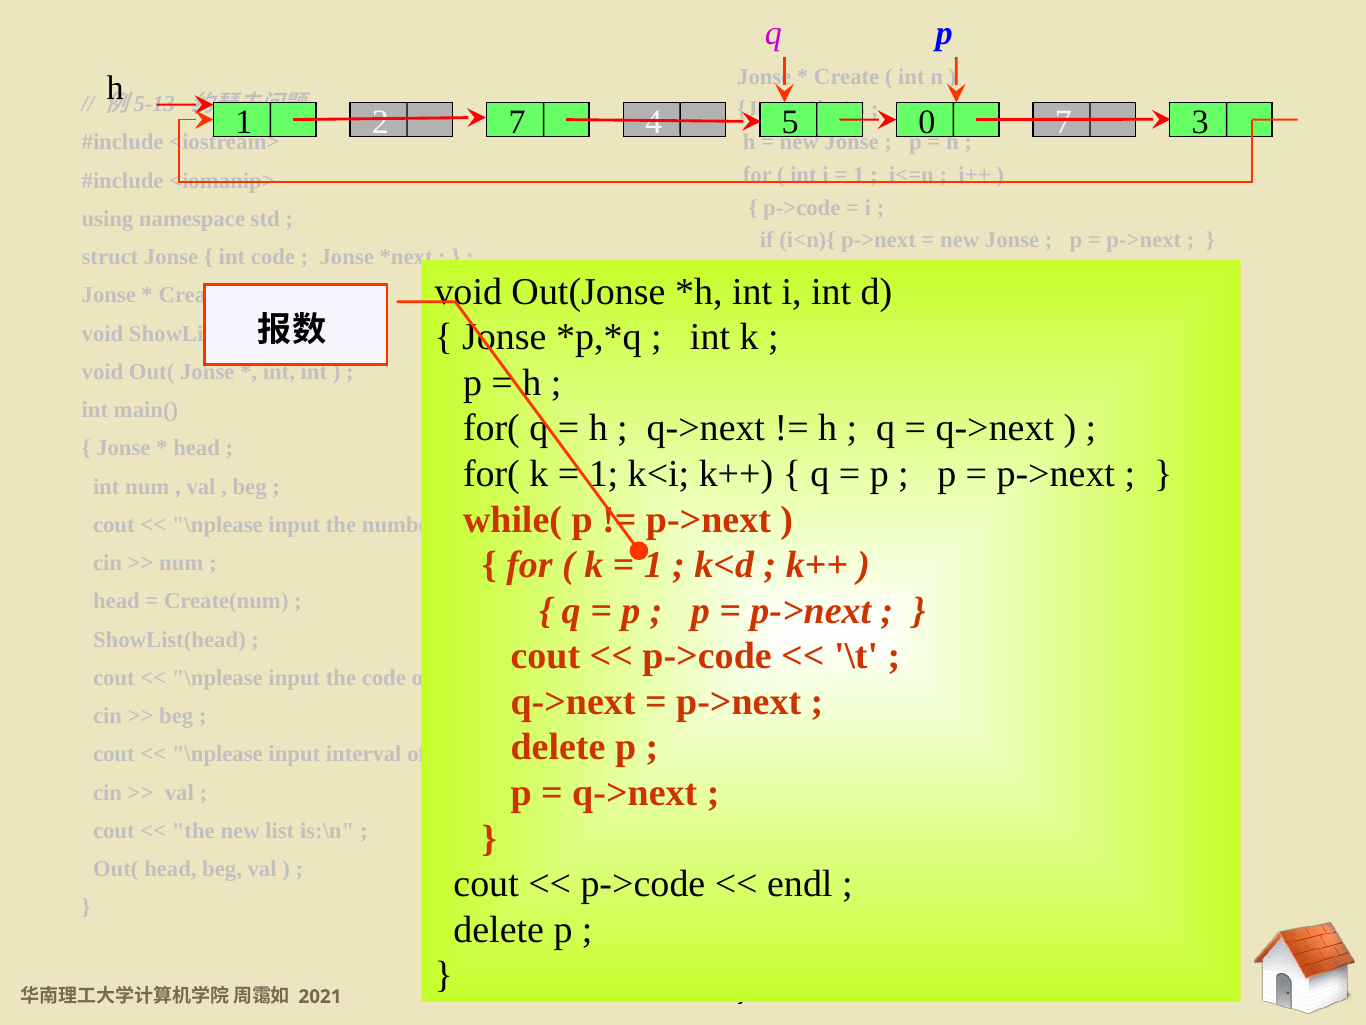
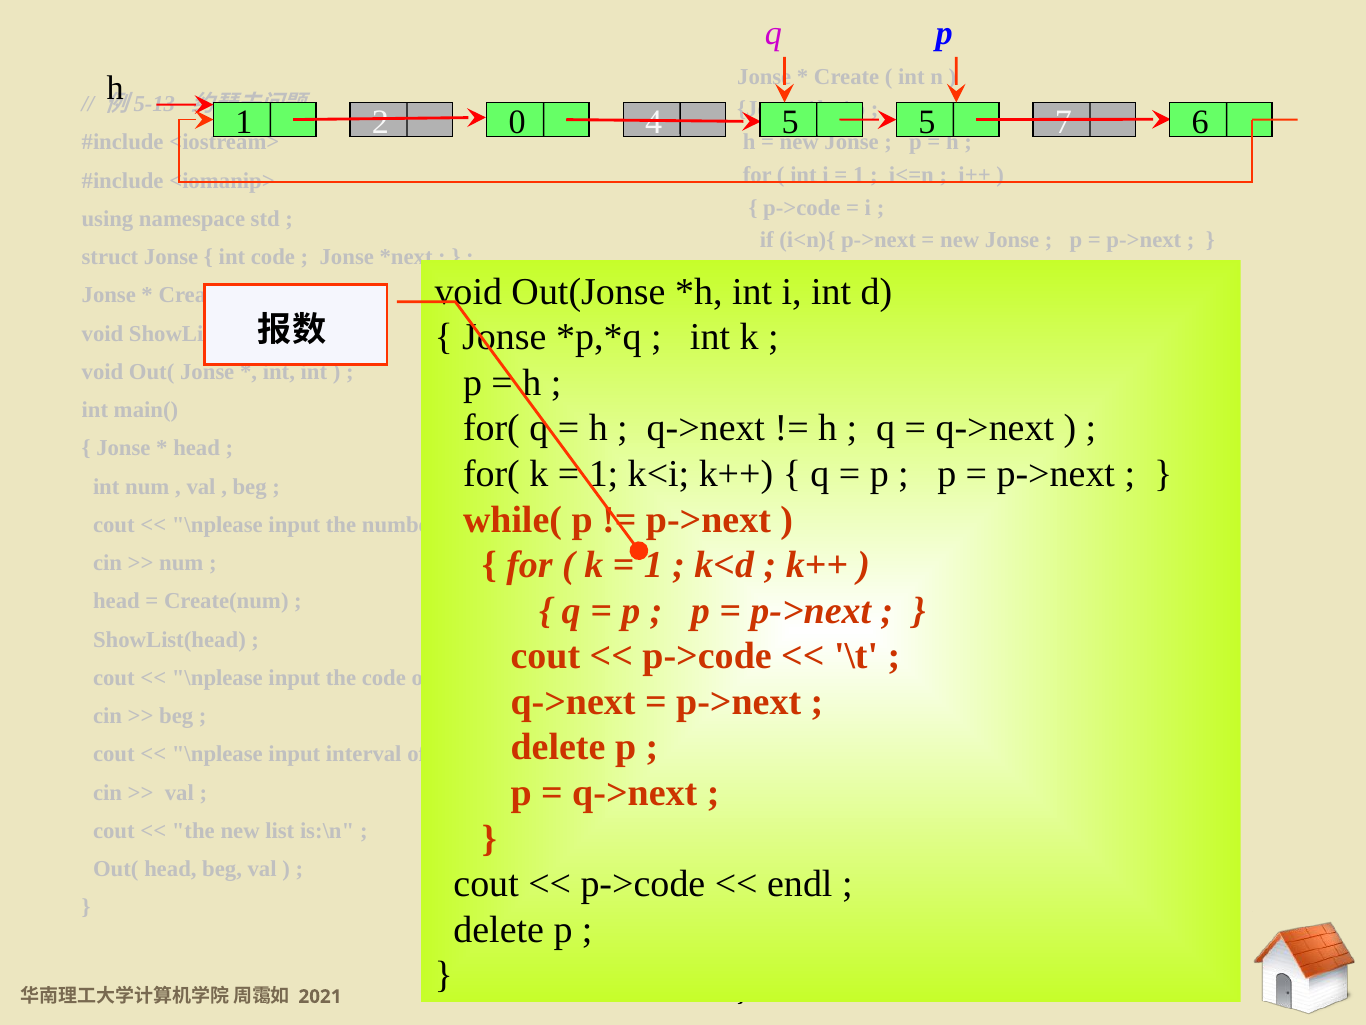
2 7: 7 -> 0 (517, 122)
0: 0 -> 5 (927, 122)
3: 3 -> 6 (1200, 122)
